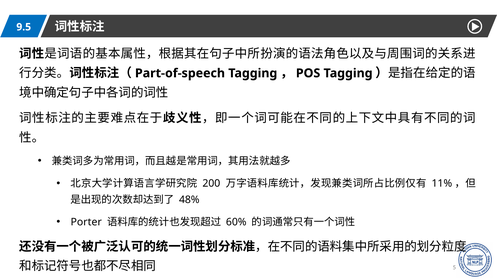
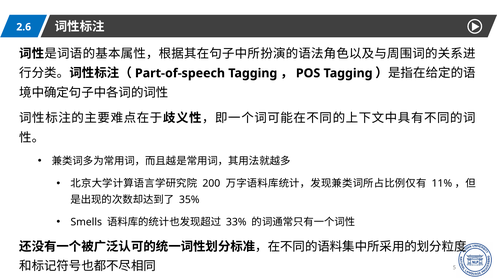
9.5: 9.5 -> 2.6 (24, 27)
48%: 48% -> 35% (189, 199)
Porter: Porter -> Smells (86, 222)
60%: 60% -> 33% (236, 222)
